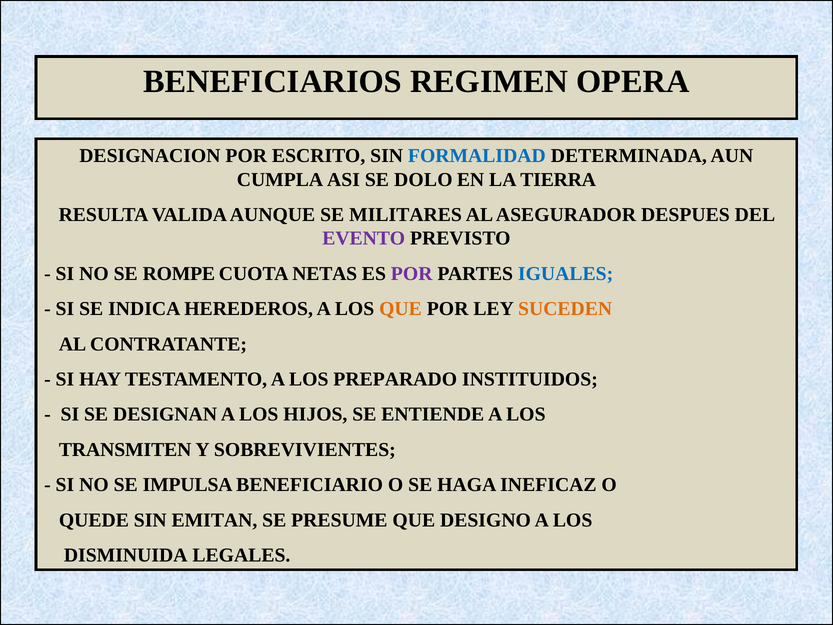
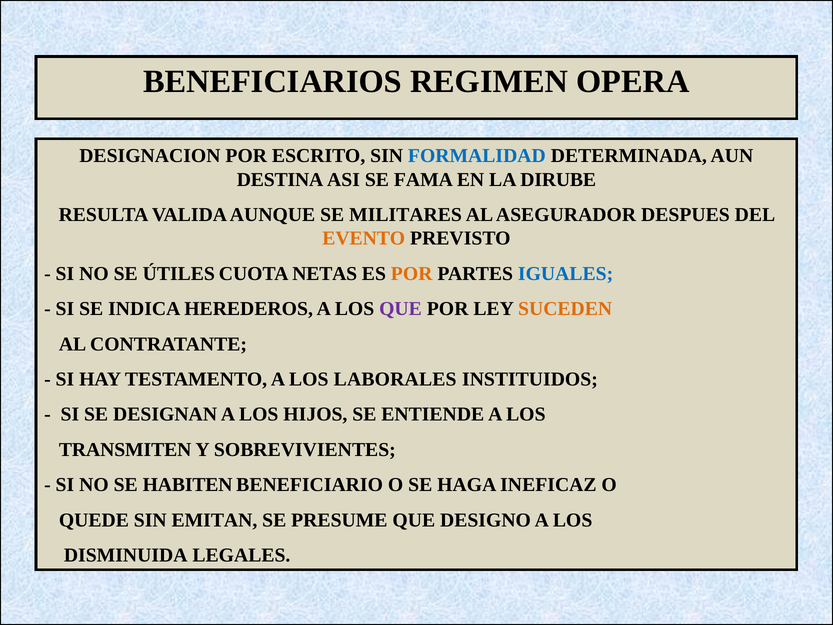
CUMPLA: CUMPLA -> DESTINA (280, 180)
DOLO: DOLO -> FAMA (423, 180)
TIERRA: TIERRA -> DIRUBE (558, 180)
EVENTO colour: purple -> orange (364, 238)
ROMPE: ROMPE -> ÚTILES (179, 274)
POR colour: purple -> orange (412, 274)
QUE colour: orange -> purple (400, 309)
PREPARADO: PREPARADO -> LABORALES (395, 379)
IMPULSA: IMPULSA -> HABITEN (188, 485)
